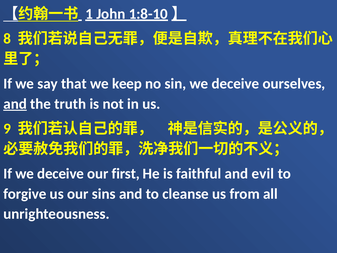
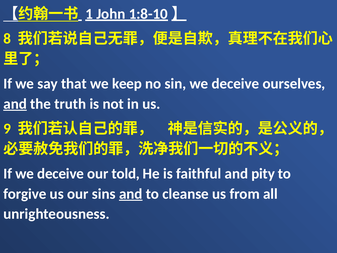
first: first -> told (126, 173)
evil: evil -> pity (263, 173)
and underline: none -> present (131, 194)
